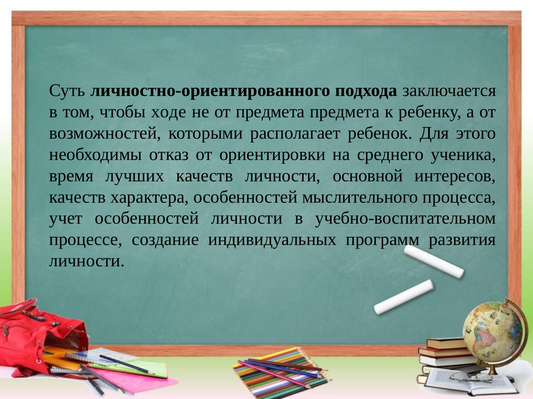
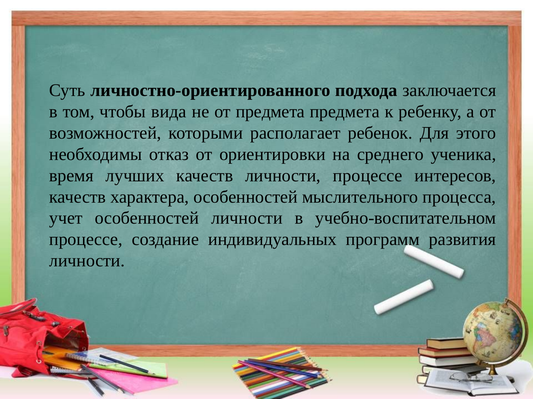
ходе: ходе -> вида (169, 112)
личности основной: основной -> процессе (368, 176)
